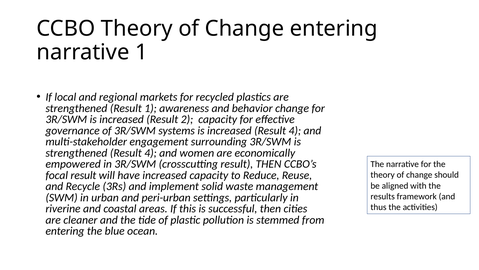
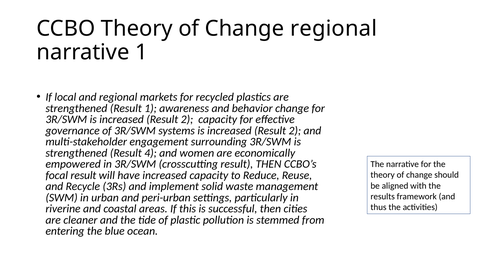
Change entering: entering -> regional (334, 28)
4: 4 -> 2 (295, 130)
